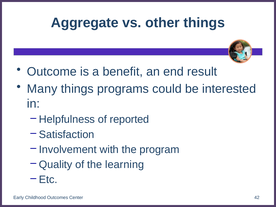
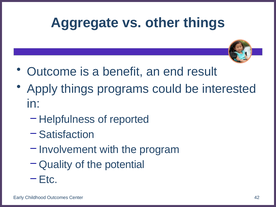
Many: Many -> Apply (42, 89)
learning: learning -> potential (125, 165)
